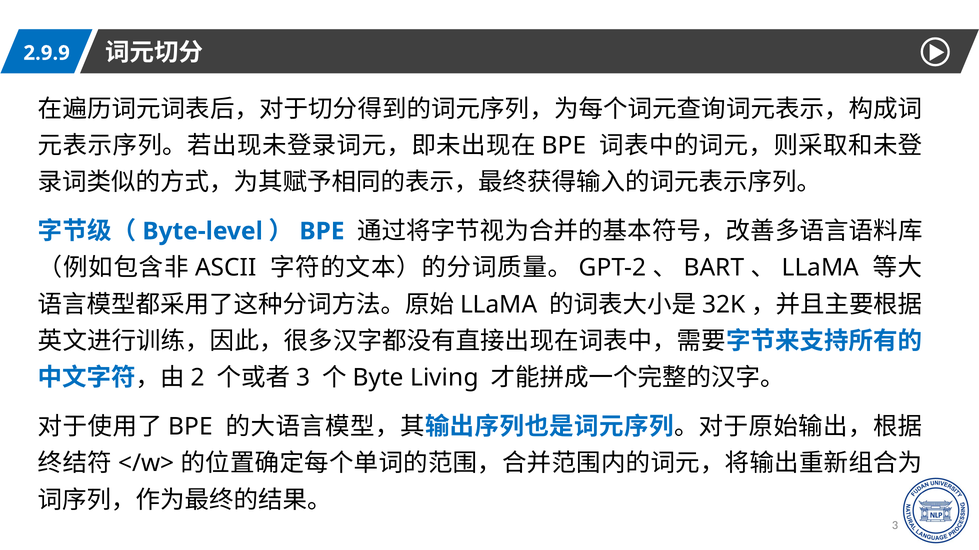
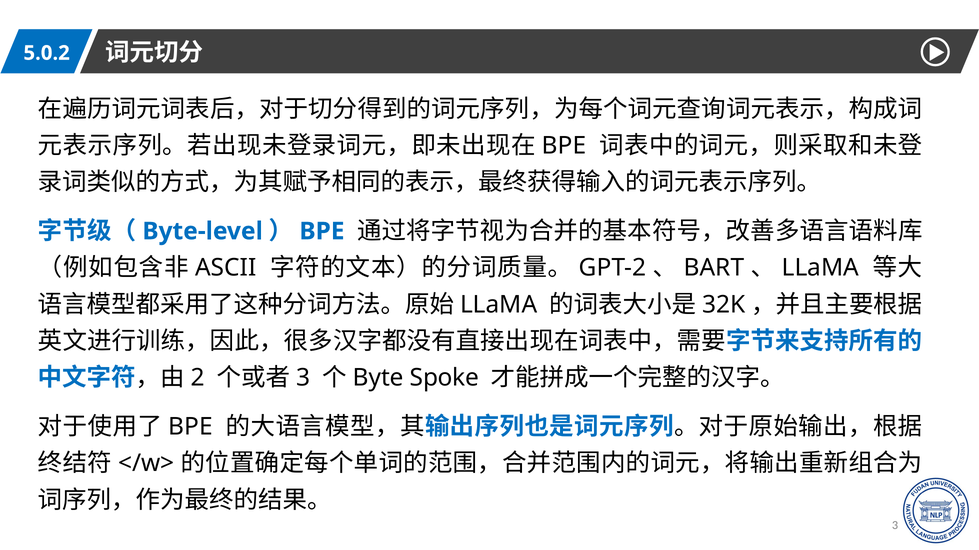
2.9.9: 2.9.9 -> 5.0.2 (47, 53)
Living: Living -> Spoke (445, 378)
